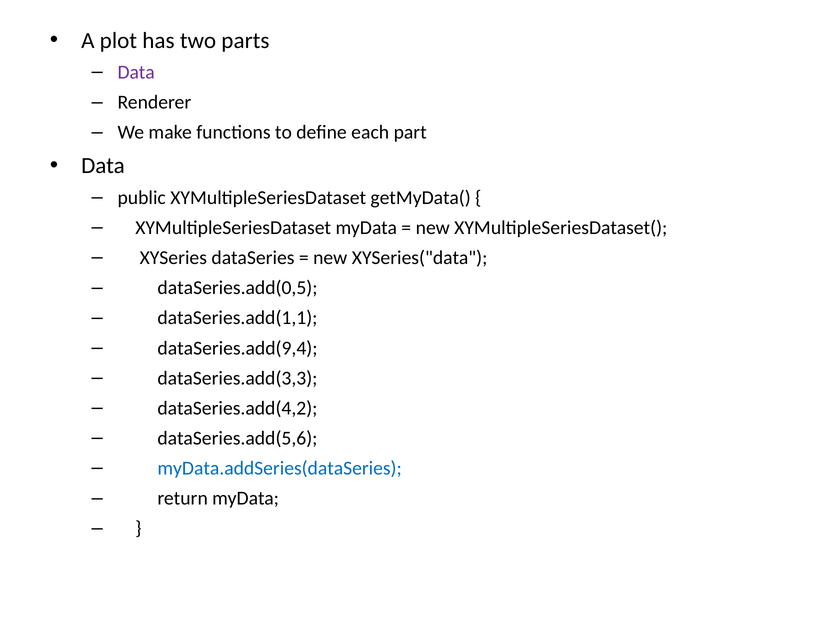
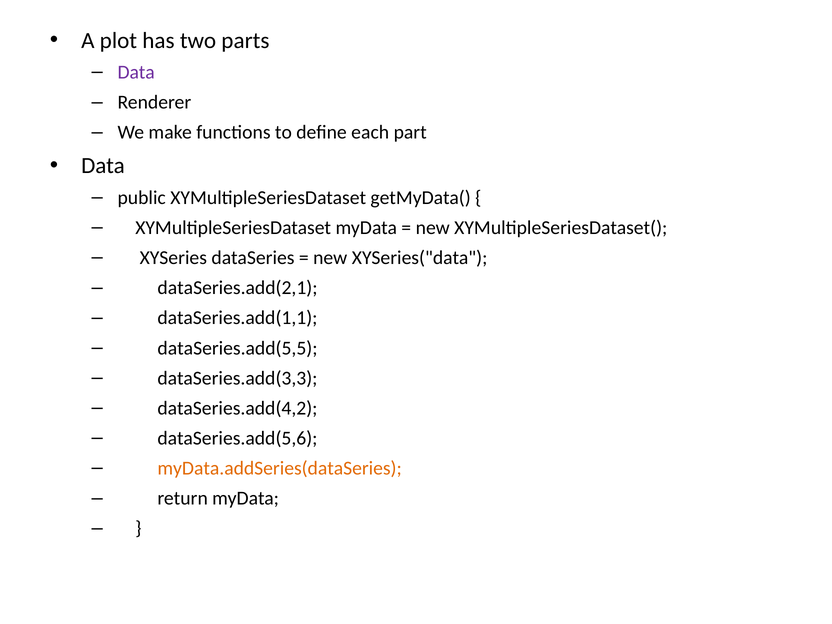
dataSeries.add(0,5: dataSeries.add(0,5 -> dataSeries.add(2,1 (237, 288)
dataSeries.add(9,4: dataSeries.add(9,4 -> dataSeries.add(5,5 (237, 348)
myData.addSeries(dataSeries colour: blue -> orange (280, 468)
